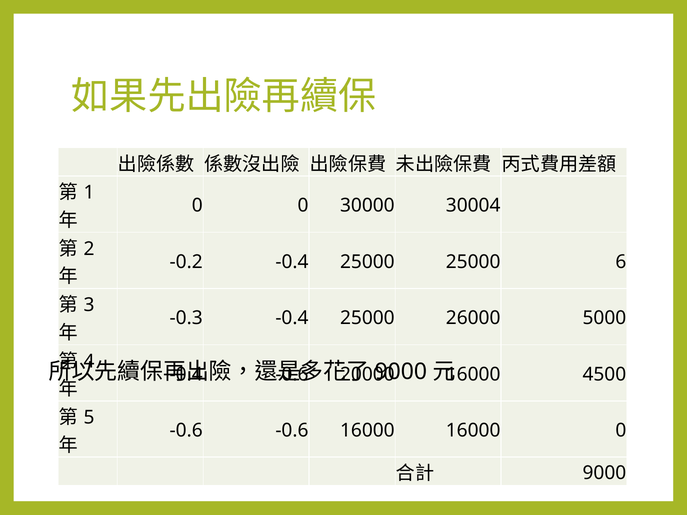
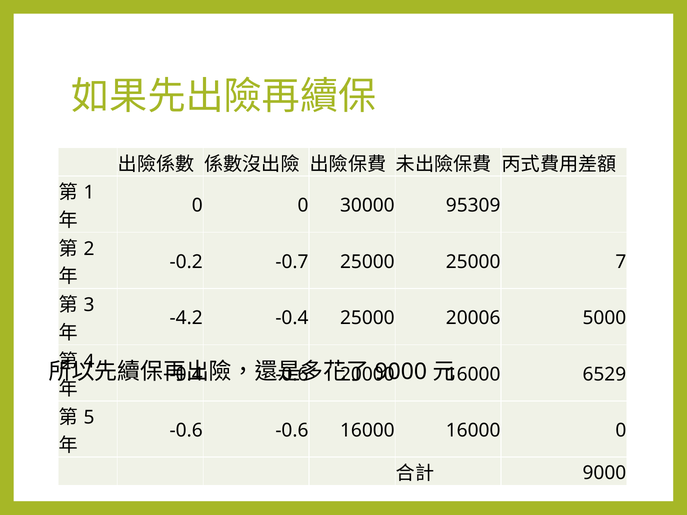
30004: 30004 -> 95309 (473, 206)
-0.2 -0.4: -0.4 -> -0.7 (292, 262)
6: 6 -> 7 (621, 262)
-0.3: -0.3 -> -4.2 (186, 318)
26000: 26000 -> 20006 (473, 318)
4500: 4500 -> 6529 (604, 374)
